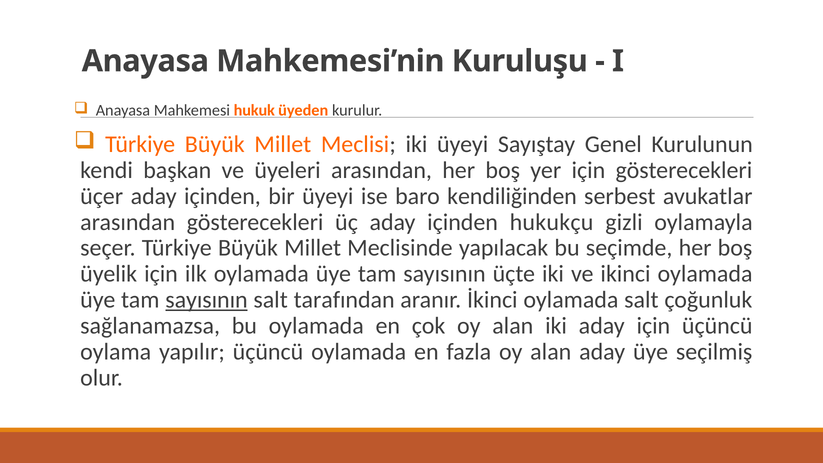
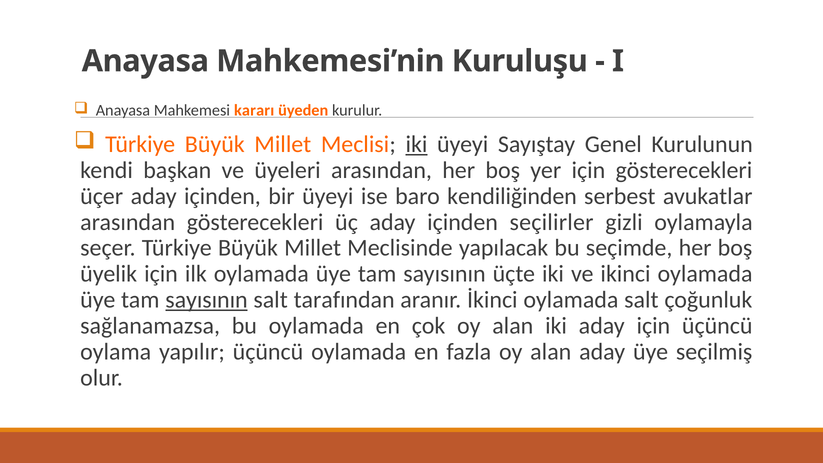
hukuk: hukuk -> kararı (254, 111)
iki underline: none -> present (416, 144)
hukukçu: hukukçu -> seçilirler (552, 222)
